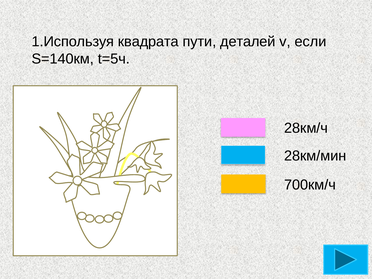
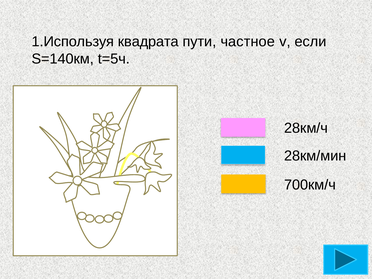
деталей: деталей -> частное (248, 42)
